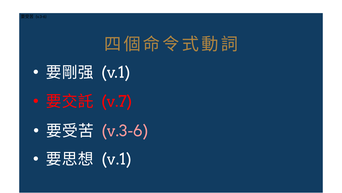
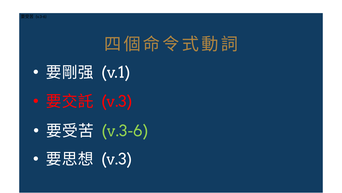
v.7: v.7 -> v.3 (117, 101)
v.3-6 colour: pink -> light green (125, 131)
v.1: v.1 -> v.3 (117, 159)
